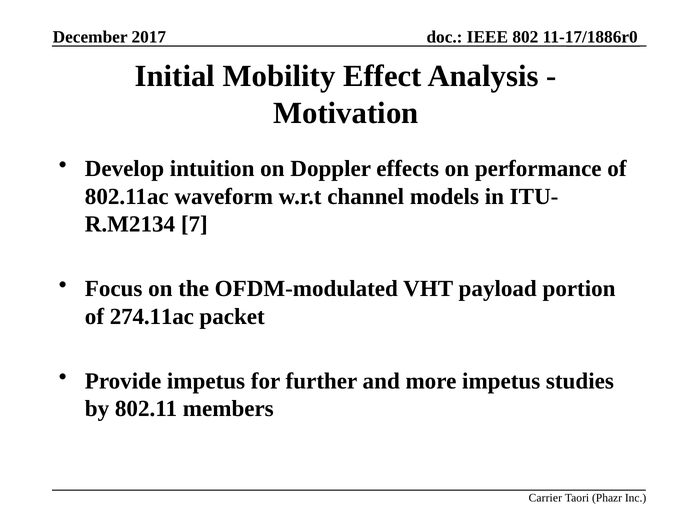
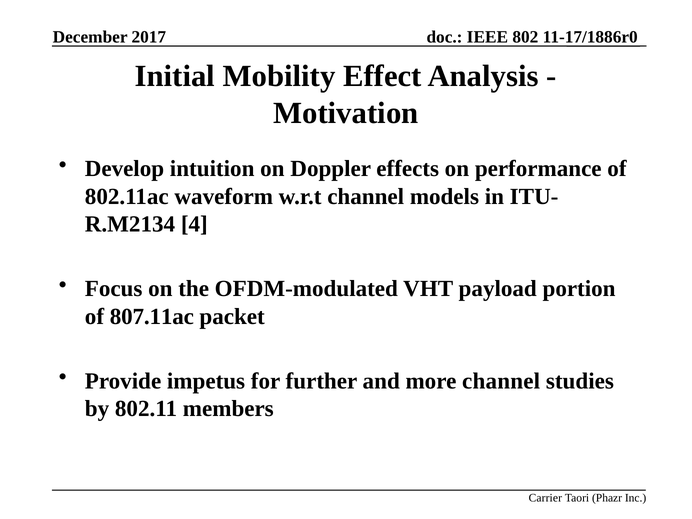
7: 7 -> 4 (194, 224)
274.11ac: 274.11ac -> 807.11ac (152, 316)
more impetus: impetus -> channel (501, 381)
